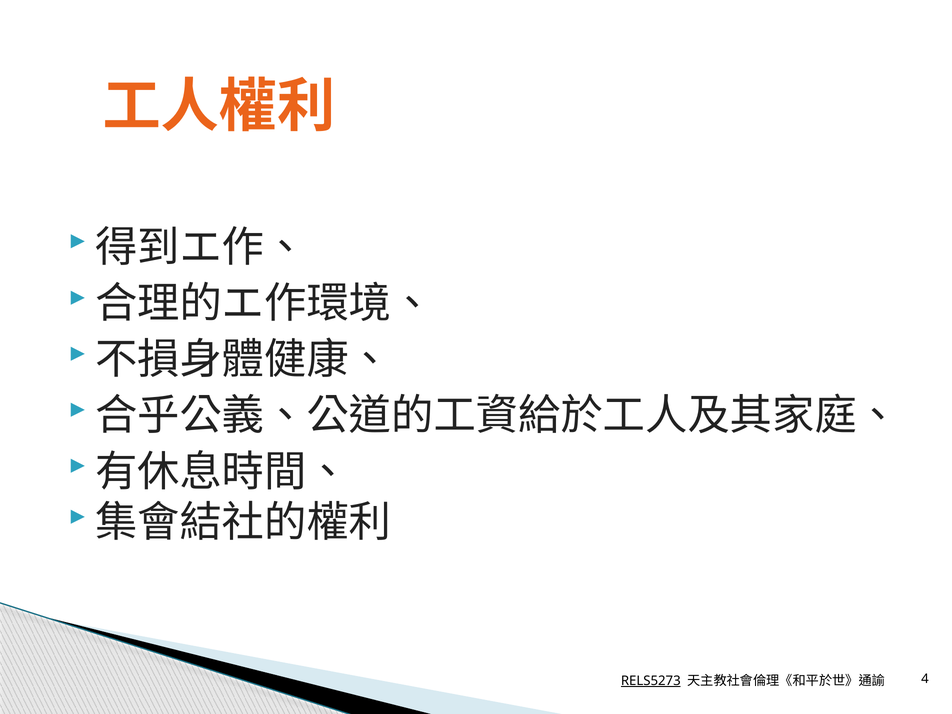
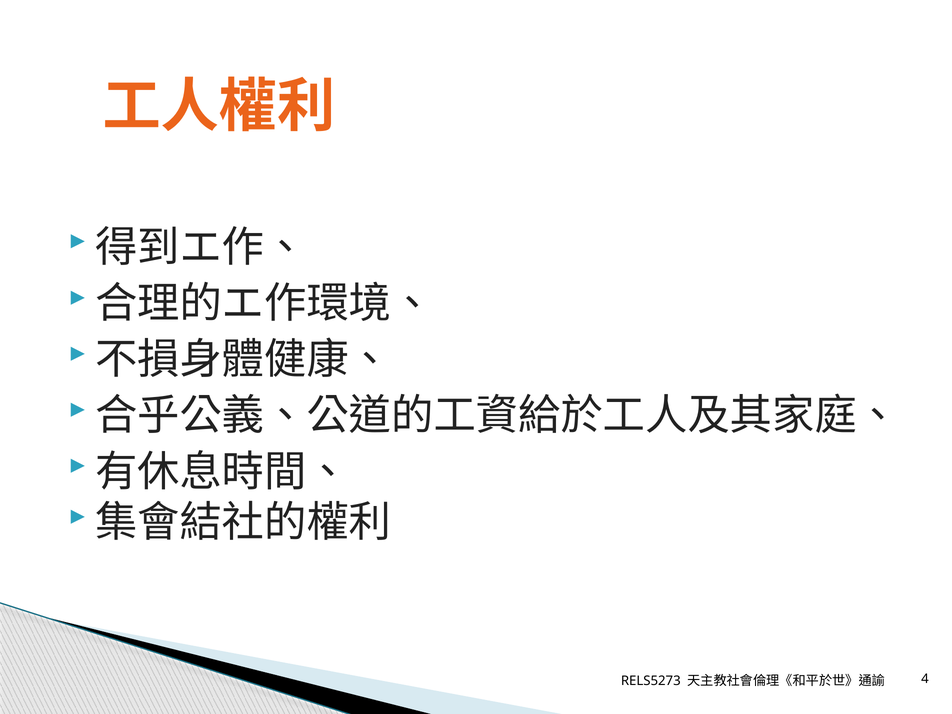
RELS5273 underline: present -> none (651, 681)
